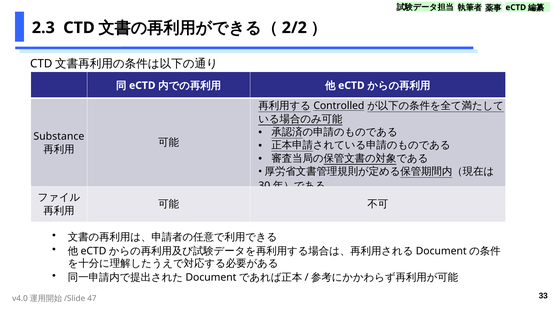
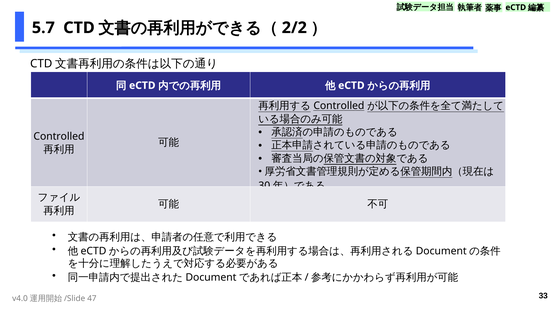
2.3: 2.3 -> 5.7 (43, 28)
Substance: Substance -> Controlled (59, 136)
